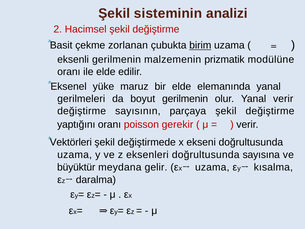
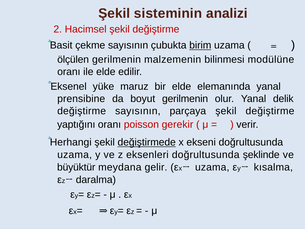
çekme zorlanan: zorlanan -> sayısının (128, 45)
eksenli: eksenli -> ölçülen (73, 59)
prizmatik: prizmatik -> bilinmesi (224, 59)
gerilmeleri: gerilmeleri -> prensibine (81, 99)
Yanal verir: verir -> delik (283, 99)
Vektörleri: Vektörleri -> Herhangi (71, 142)
değiştirmede underline: none -> present (147, 142)
sayısına: sayısına -> şeklinde (261, 155)
